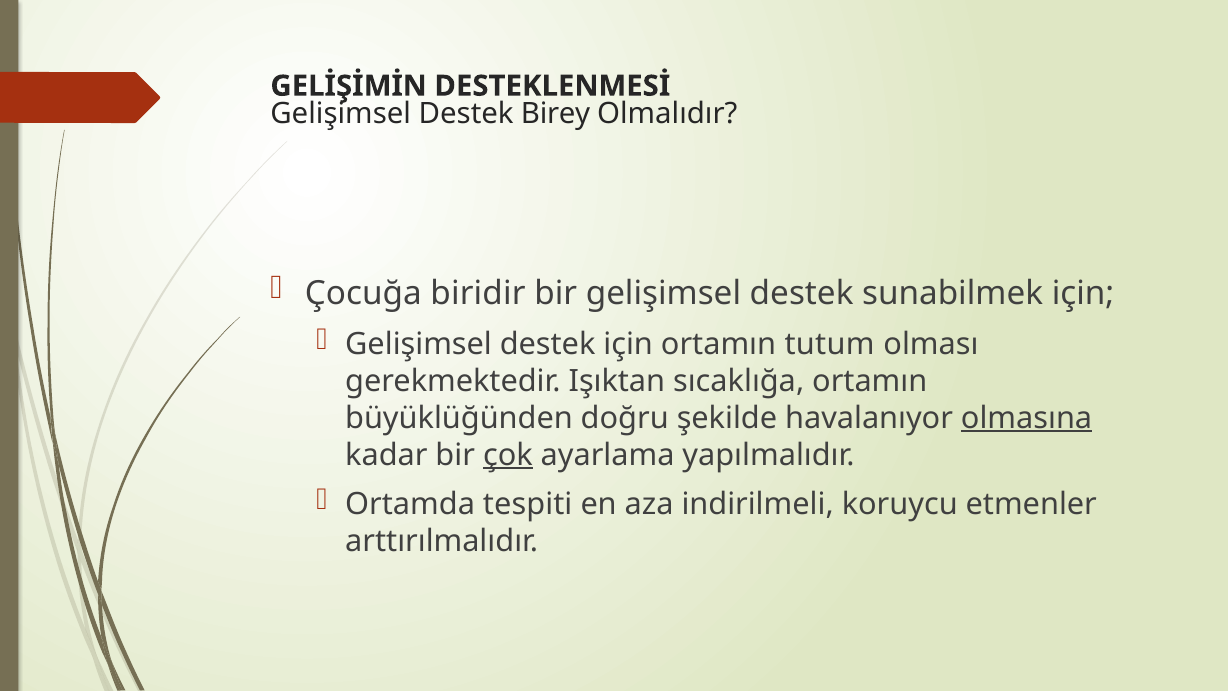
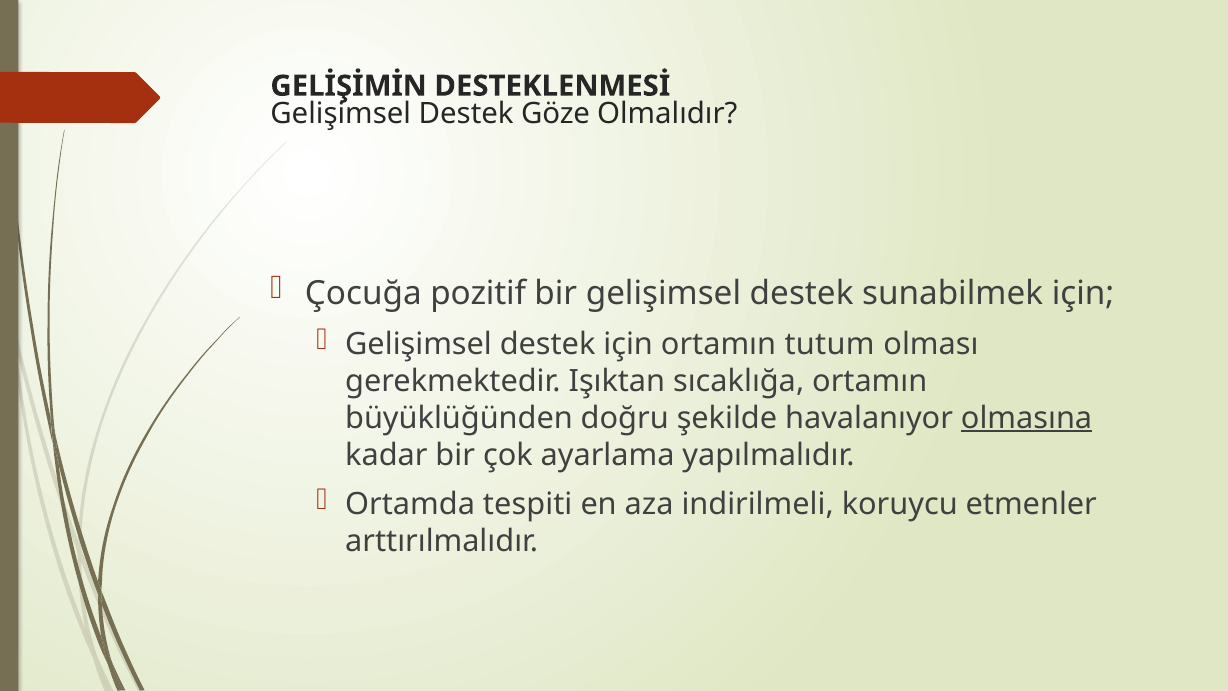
Birey: Birey -> Göze (556, 114)
biridir: biridir -> pozitif (478, 293)
çok underline: present -> none (508, 455)
